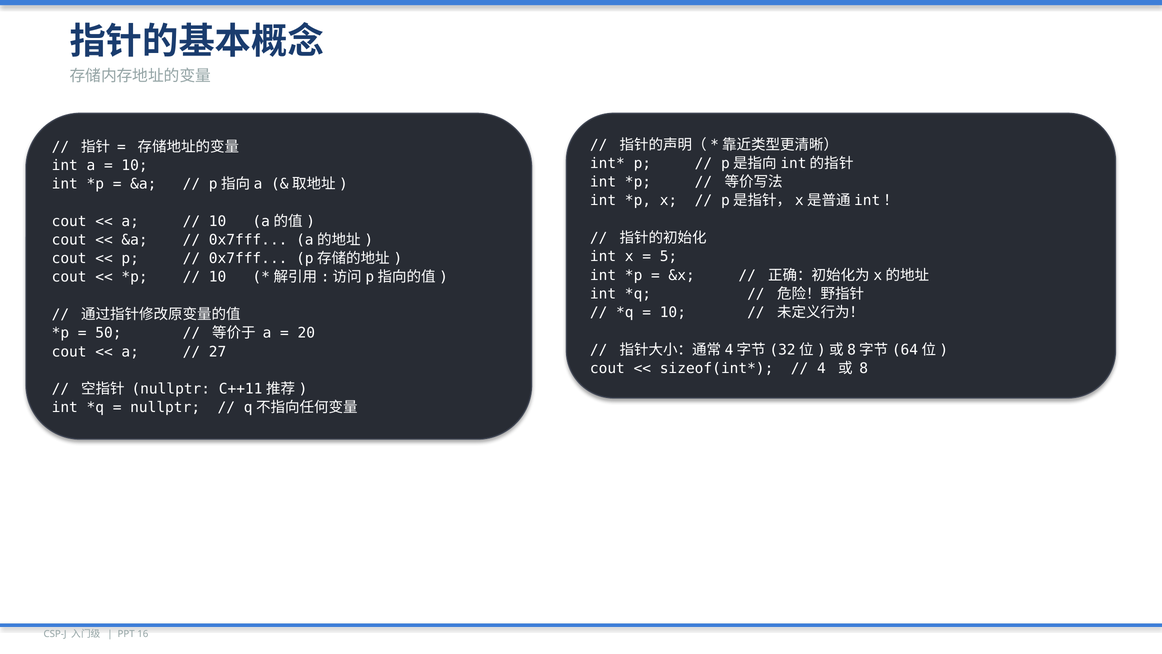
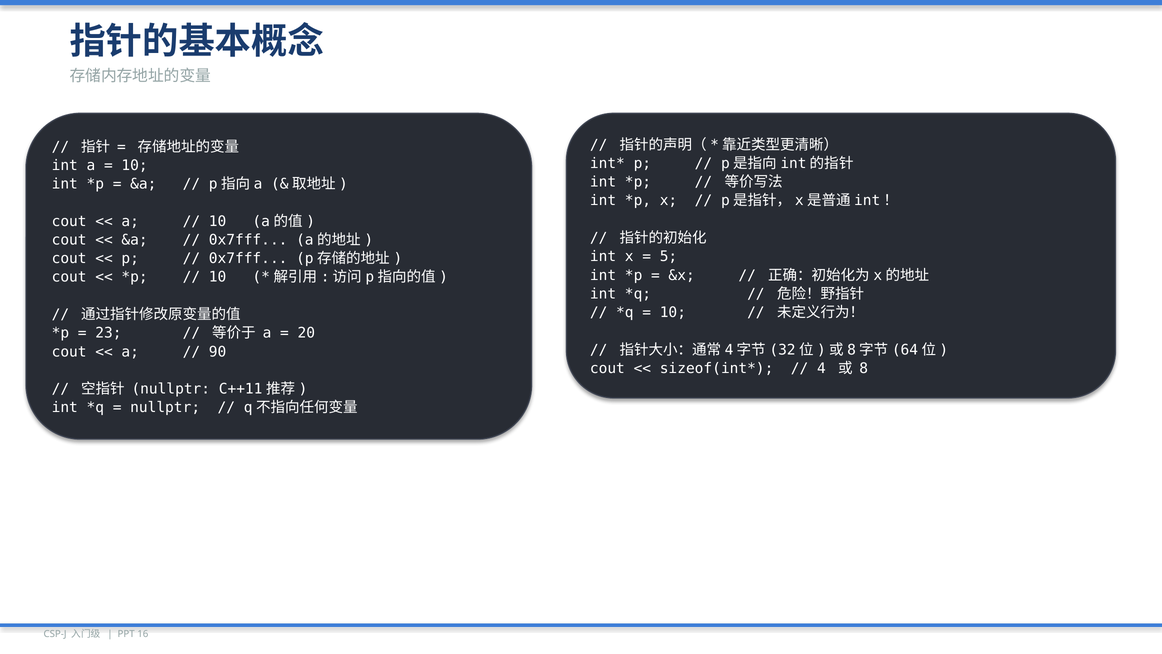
50: 50 -> 23 (108, 333)
27: 27 -> 90 (218, 352)
